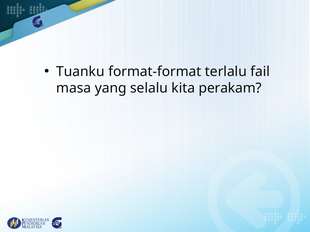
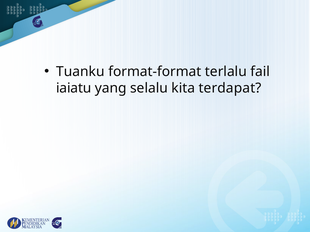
masa: masa -> iaiatu (74, 88)
perakam: perakam -> terdapat (230, 88)
